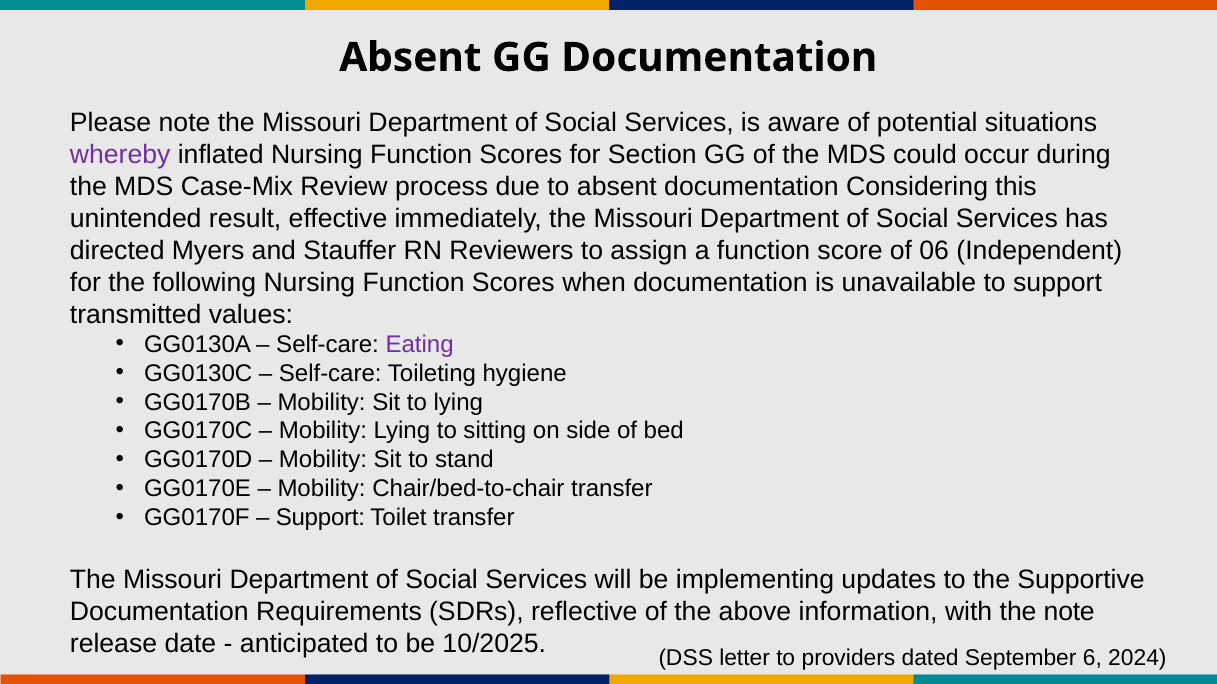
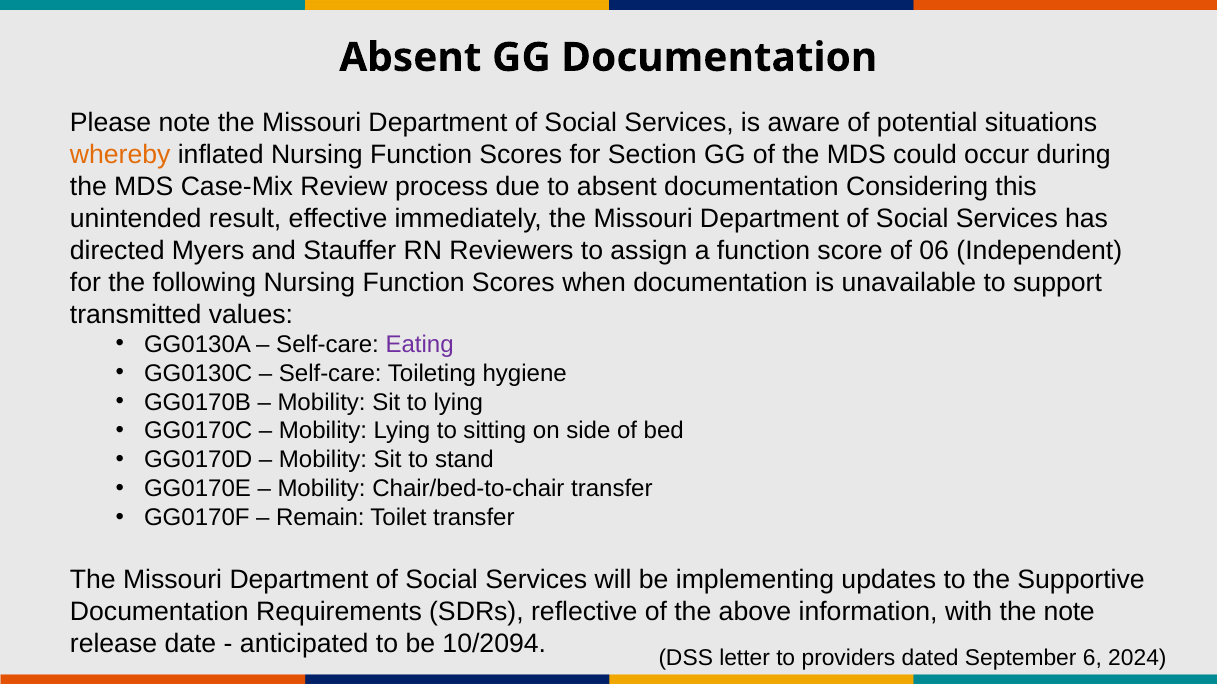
whereby colour: purple -> orange (120, 155)
Support: Support -> Remain (320, 518)
10/2025: 10/2025 -> 10/2094 (494, 645)
